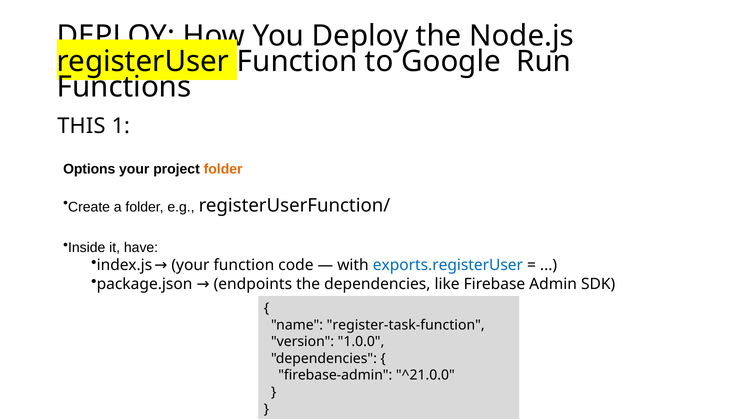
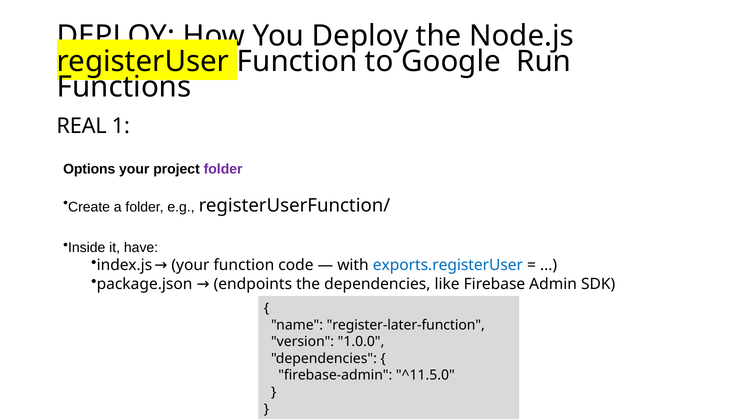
THIS: THIS -> REAL (82, 126)
folder colour: orange -> purple (223, 169)
register-task-function: register-task-function -> register-later-function (406, 325)
^21.0.0: ^21.0.0 -> ^11.5.0 (425, 375)
